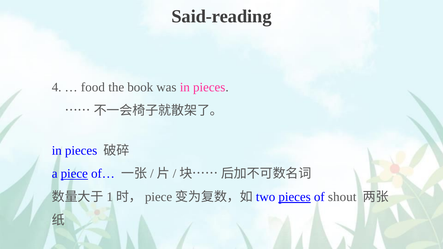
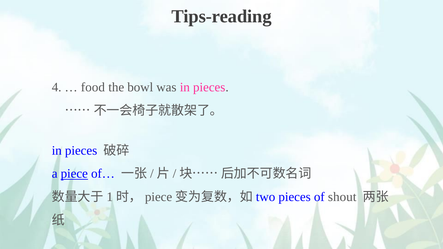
Said-reading: Said-reading -> Tips-reading (222, 16)
book: book -> bowl (140, 87)
pieces underline: present -> none (295, 197)
